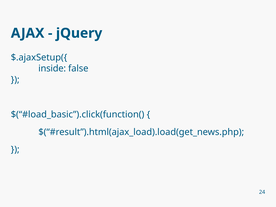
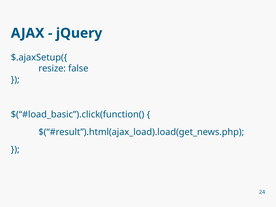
inside: inside -> resize (52, 69)
